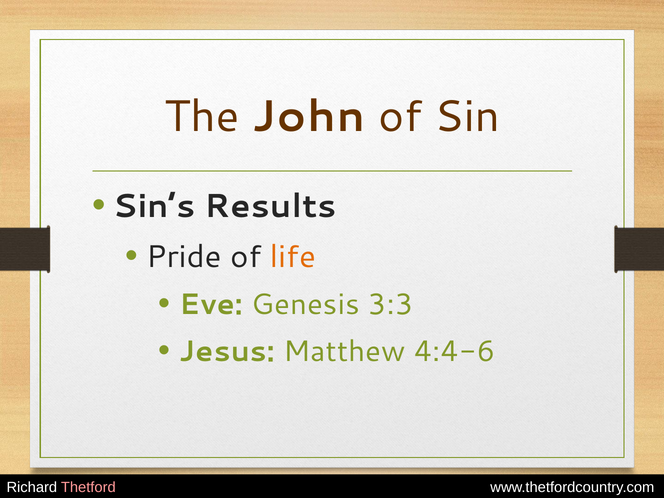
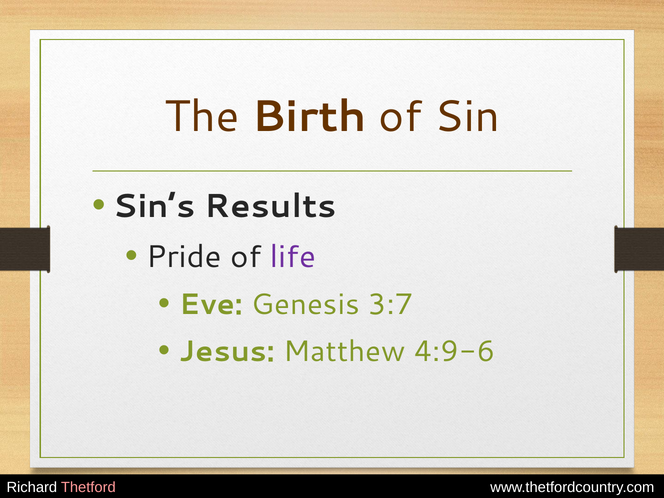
John: John -> Birth (309, 117)
life colour: orange -> purple (293, 257)
3:3: 3:3 -> 3:7 (391, 305)
4:4-6: 4:4-6 -> 4:9-6 (454, 352)
